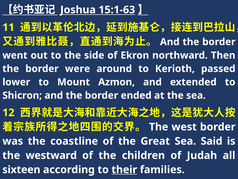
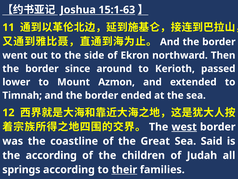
were: were -> since (78, 69)
Shicron: Shicron -> Timnah (22, 95)
west underline: none -> present (184, 127)
the westward: westward -> according (51, 155)
sixteen: sixteen -> springs (21, 169)
